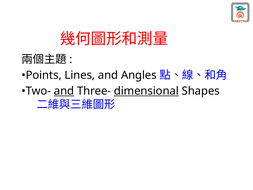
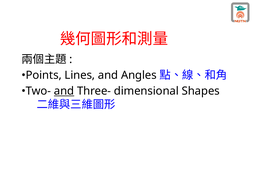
dimensional underline: present -> none (146, 91)
